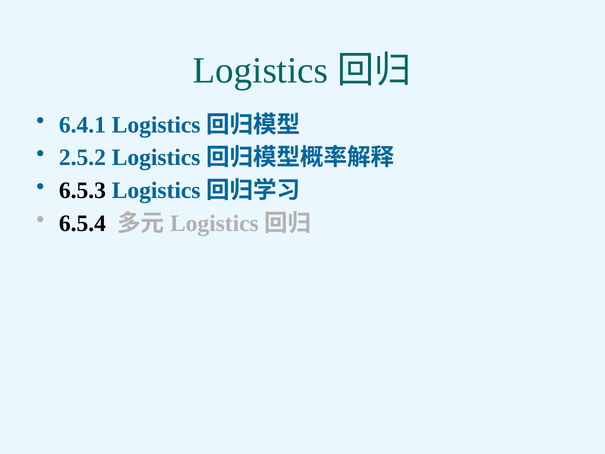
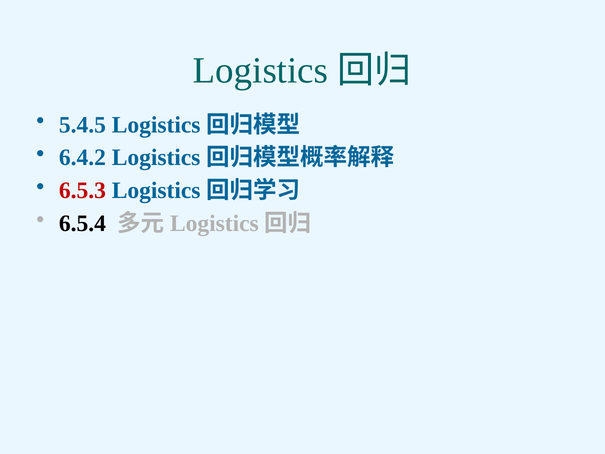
6.4.1: 6.4.1 -> 5.4.5 (82, 125)
2.5.2: 2.5.2 -> 6.4.2 (82, 158)
6.5.3 colour: black -> red (82, 191)
